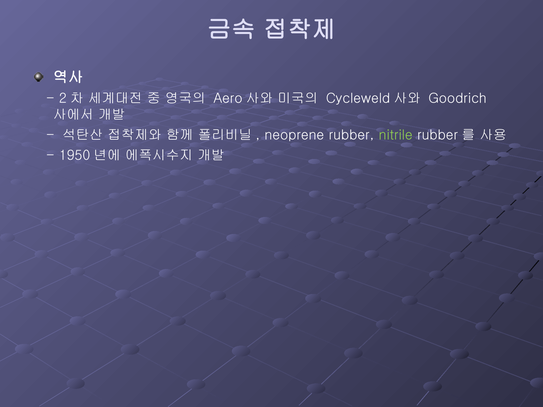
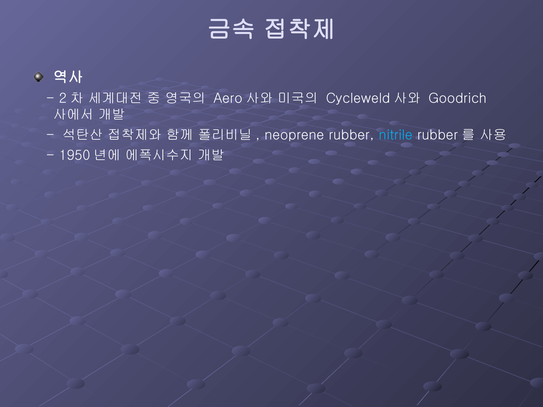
nitrile colour: light green -> light blue (396, 135)
